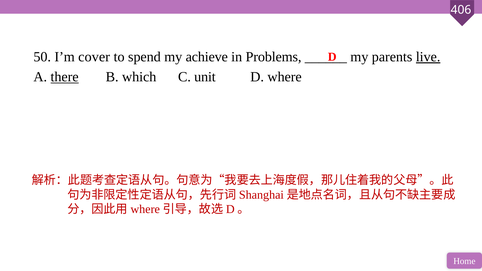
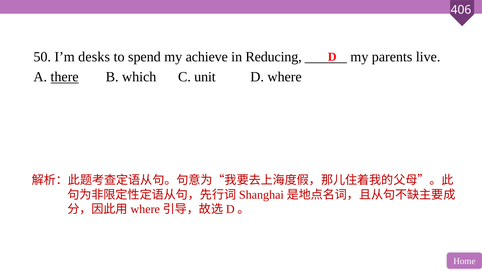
cover: cover -> desks (94, 57)
Problems: Problems -> Reducing (274, 57)
live underline: present -> none (428, 57)
